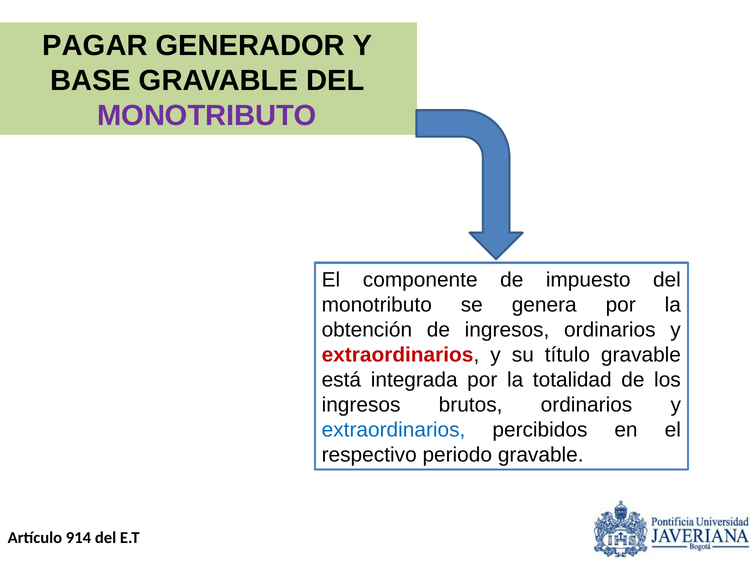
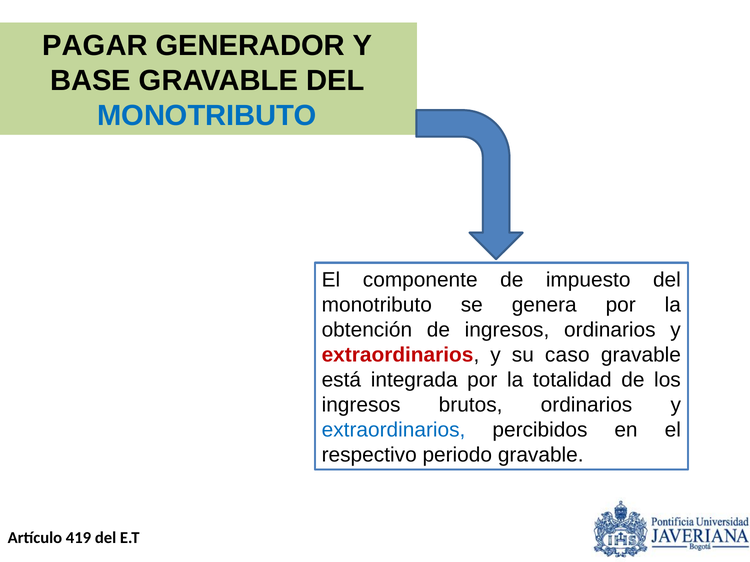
MONOTRIBUTO colour: purple -> blue (207, 116)
título: título -> caso (567, 355)
914: 914 -> 419 (78, 538)
